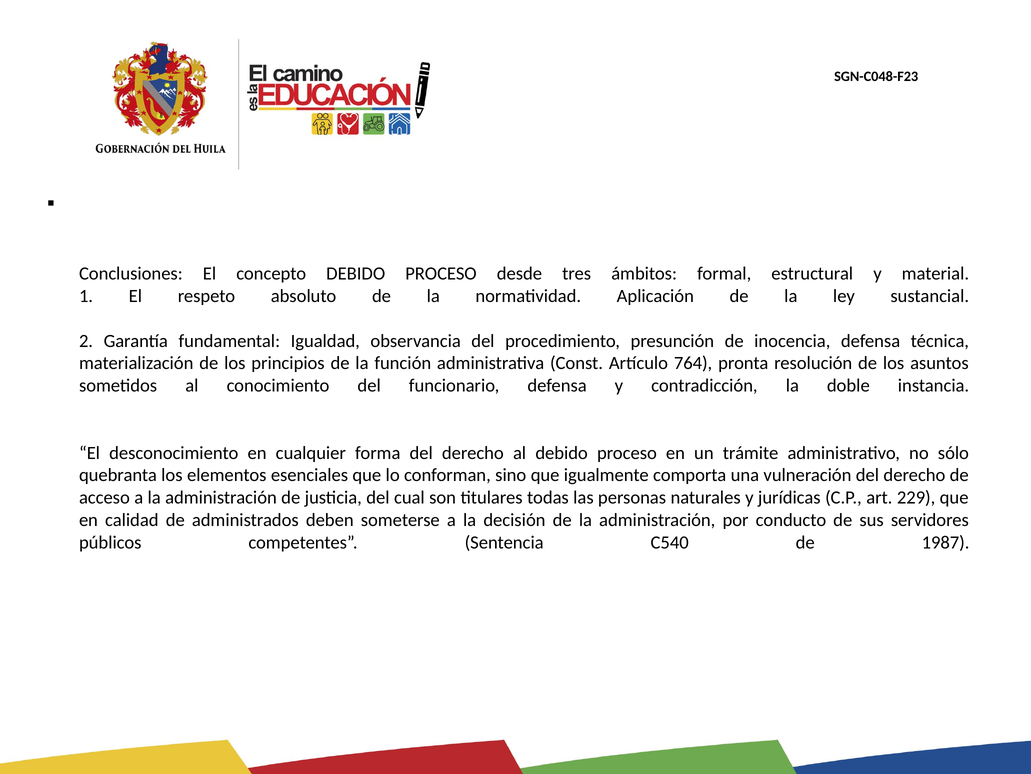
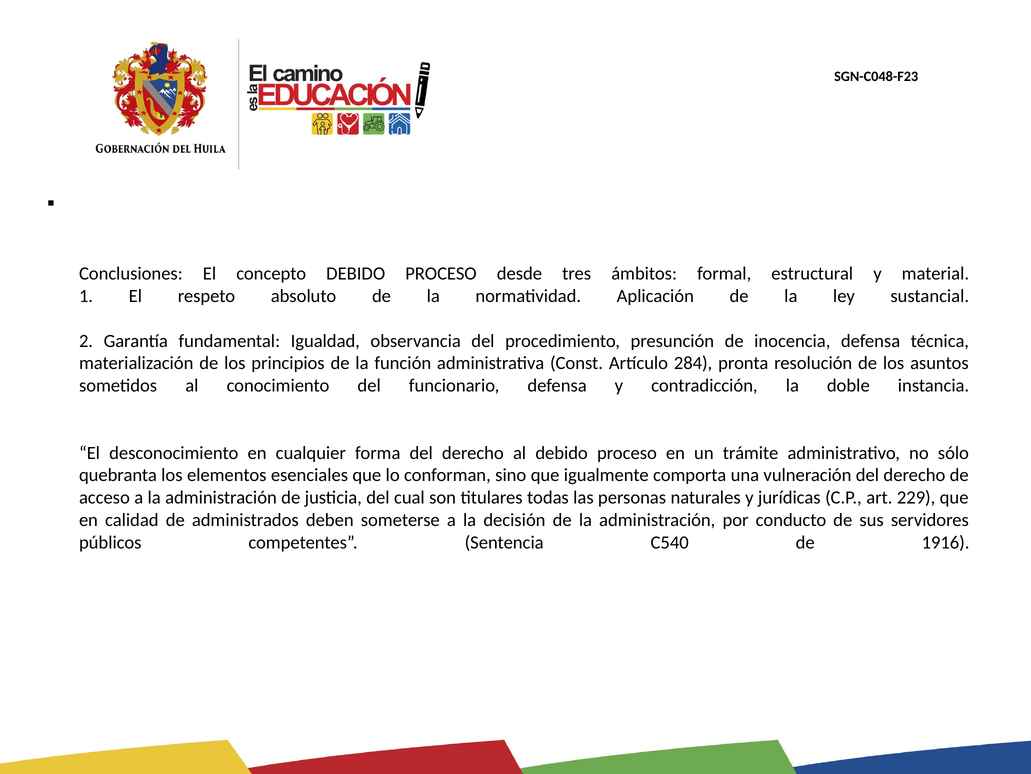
764: 764 -> 284 (693, 363)
1987: 1987 -> 1916 (946, 542)
